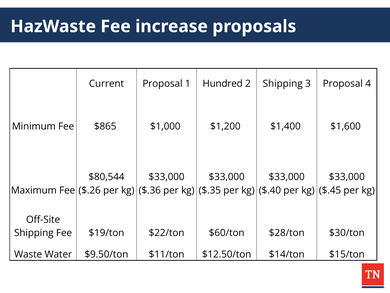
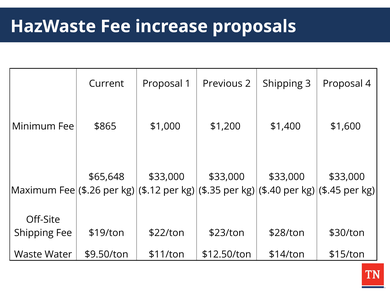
Hundred: Hundred -> Previous (223, 83)
$80,544: $80,544 -> $65,648 (106, 177)
$.36: $.36 -> $.12 (150, 190)
$60/ton: $60/ton -> $23/ton (227, 233)
